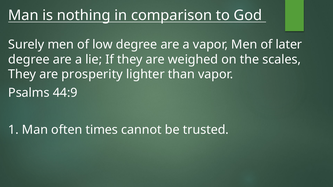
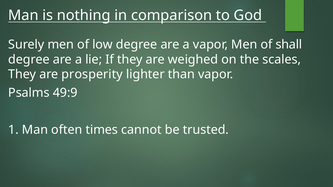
later: later -> shall (289, 45)
44:9: 44:9 -> 49:9 (65, 93)
